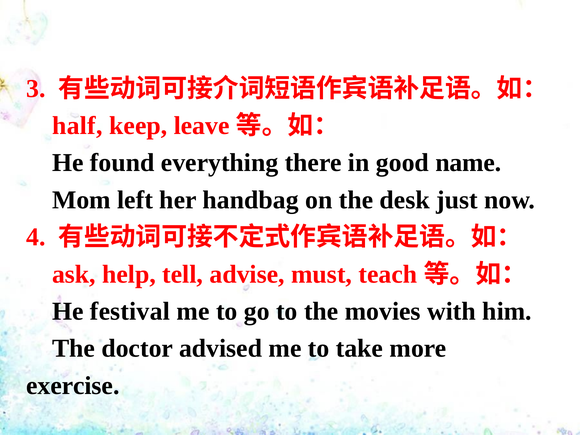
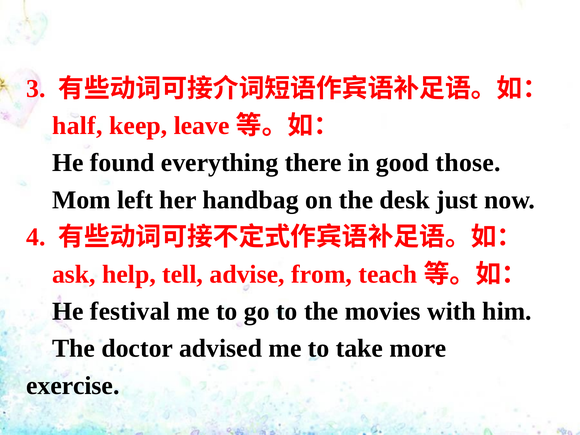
name: name -> those (468, 163)
must: must -> from (322, 274)
